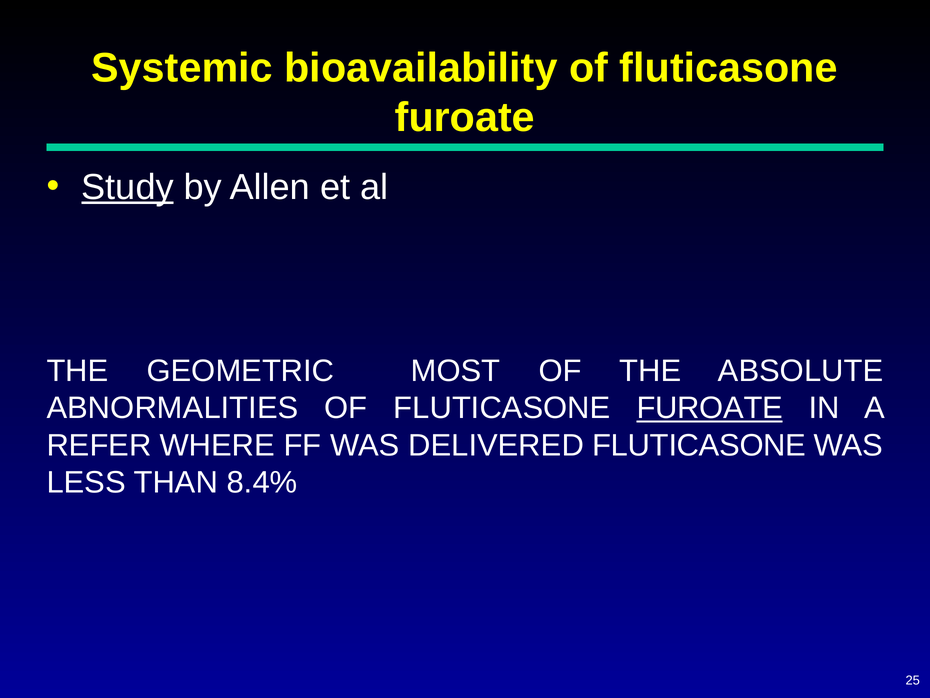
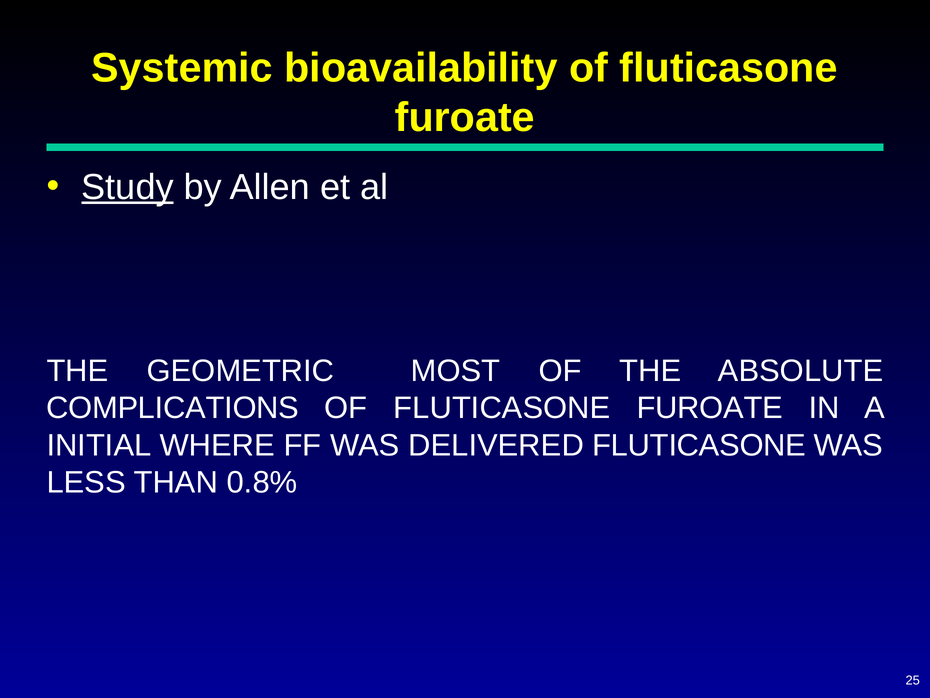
ABNORMALITIES: ABNORMALITIES -> COMPLICATIONS (173, 408)
FUROATE underline: present -> none (710, 408)
REFER: REFER -> INITIAL (99, 445)
8.4%: 8.4% -> 0.8% (262, 482)
